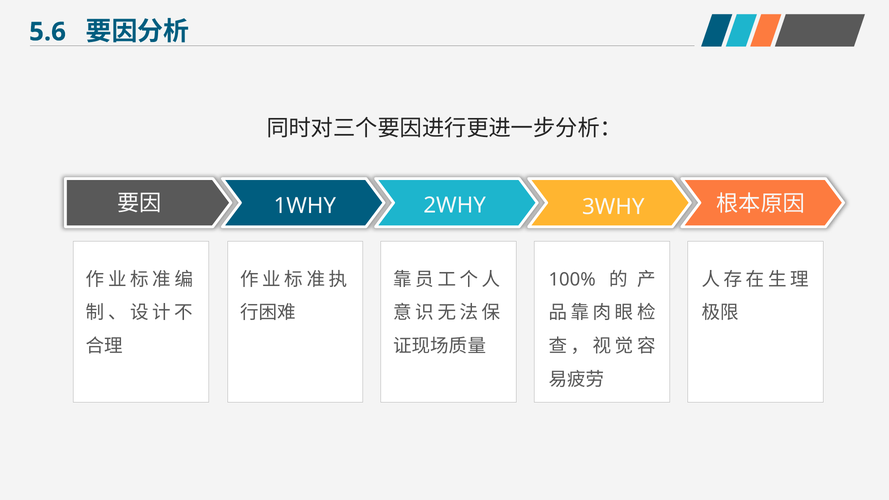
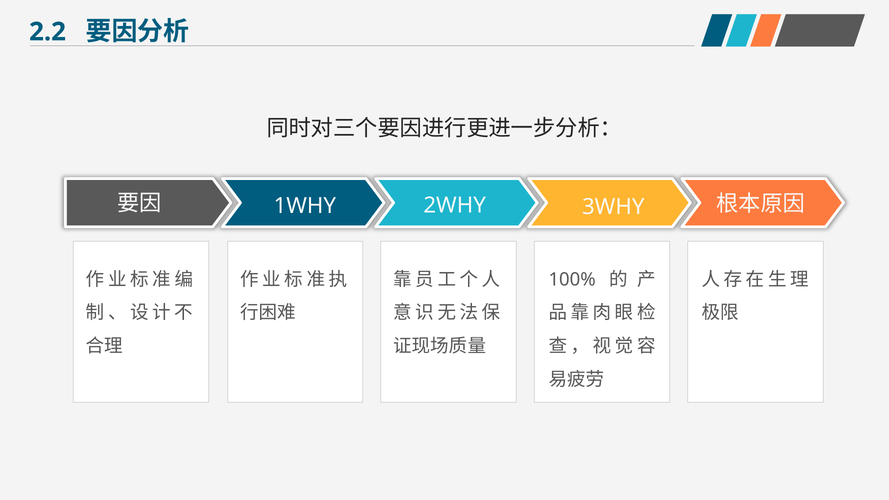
5.6: 5.6 -> 2.2 (48, 32)
